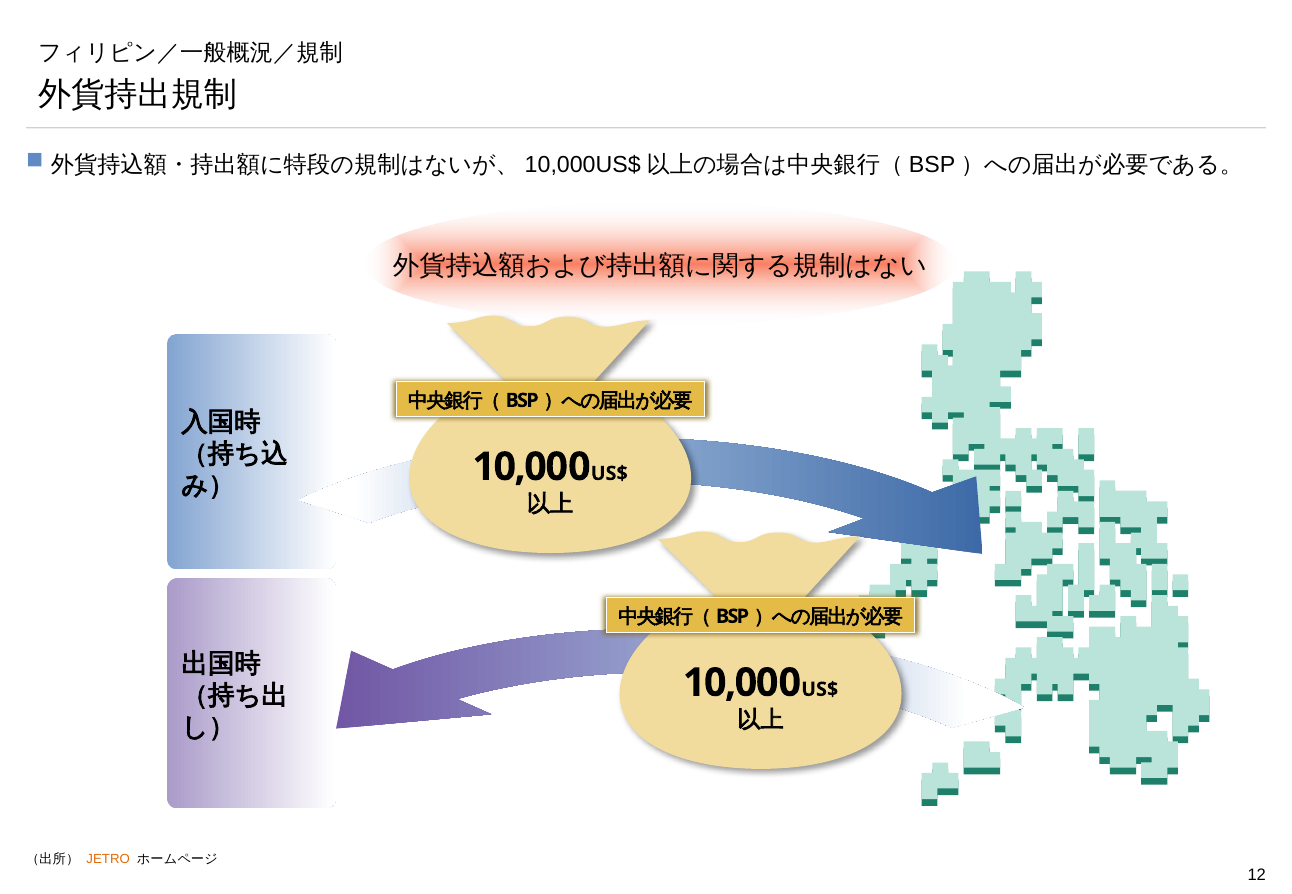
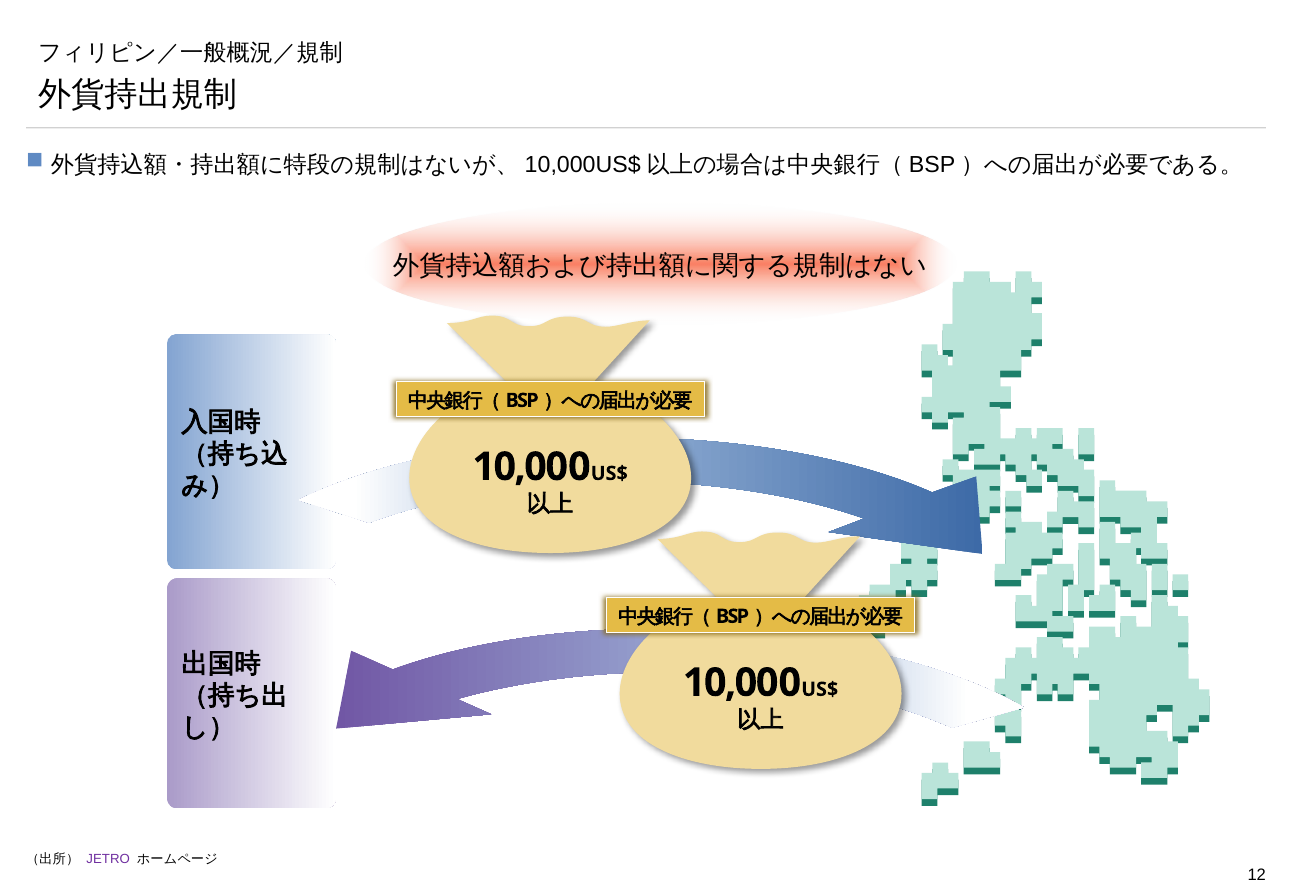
JETRO colour: orange -> purple (108, 860)
